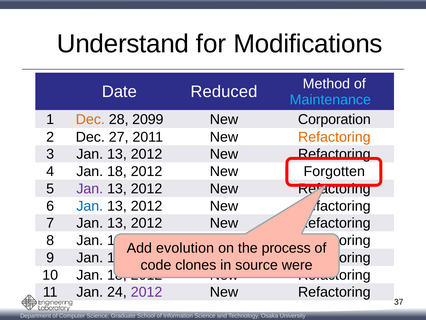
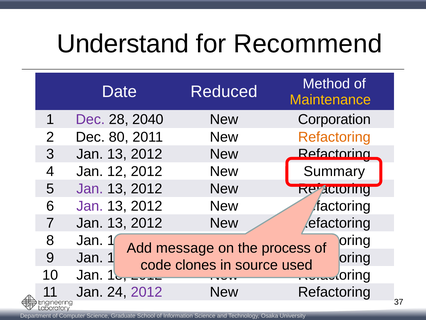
Modifications: Modifications -> Recommend (308, 44)
Maintenance colour: light blue -> yellow (330, 100)
Dec colour: orange -> purple (90, 119)
2099: 2099 -> 2040 (148, 119)
27: 27 -> 80 (119, 137)
4 Jan 18: 18 -> 12 (117, 171)
Forgotten: Forgotten -> Summary (334, 171)
Jan colour: blue -> purple (90, 206)
evolution: evolution -> message (185, 248)
were: were -> used (297, 265)
